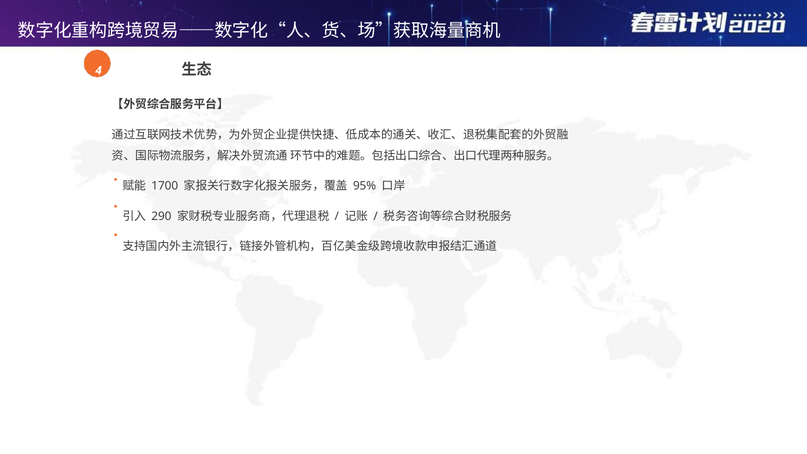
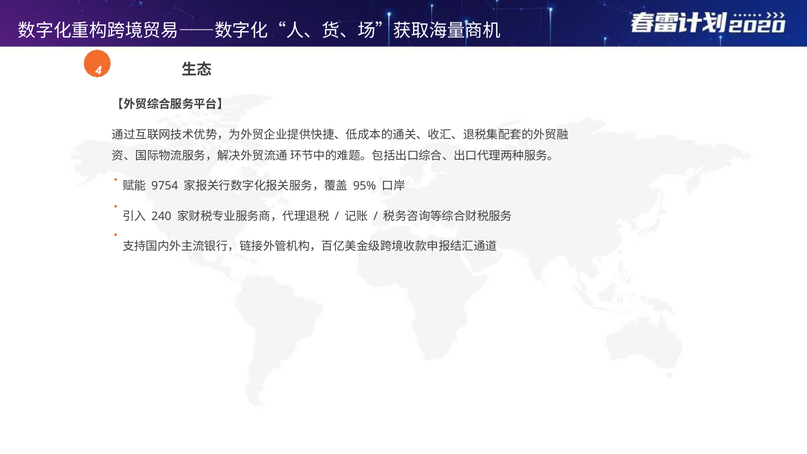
1700: 1700 -> 9754 (165, 186)
290: 290 -> 240 (161, 216)
